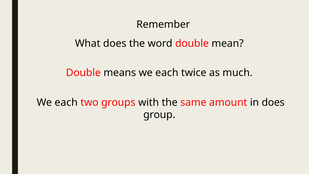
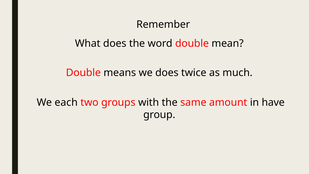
means we each: each -> does (167, 73)
in does: does -> have (273, 102)
